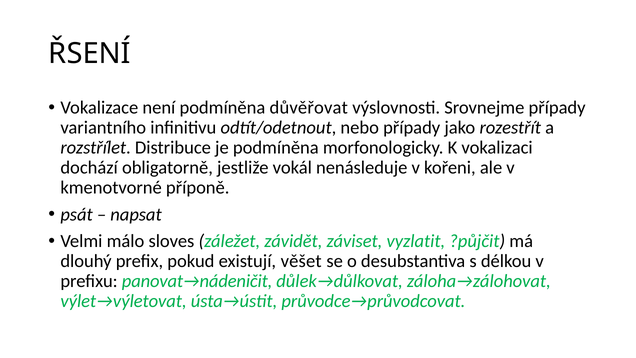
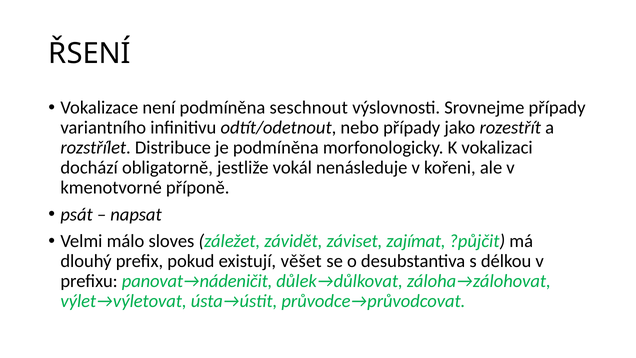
důvěřovat: důvěřovat -> seschnout (309, 108)
vyzlatit: vyzlatit -> zajímat (416, 241)
